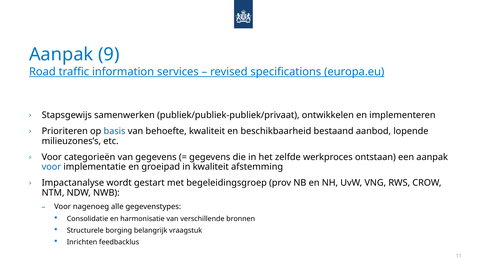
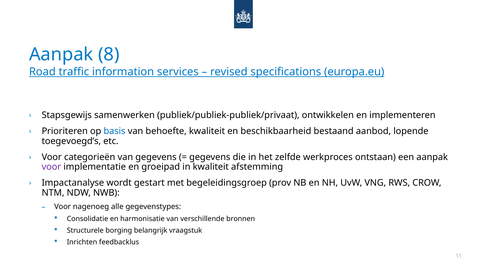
9: 9 -> 8 (109, 54)
milieuzones’s: milieuzones’s -> toegevoegd’s (71, 141)
voor colour: blue -> purple (51, 167)
